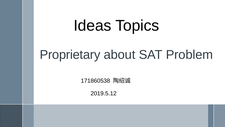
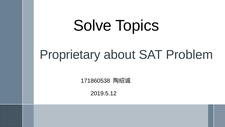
Ideas: Ideas -> Solve (93, 26)
